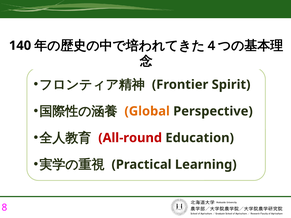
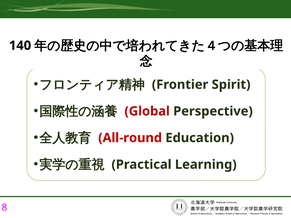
Global colour: orange -> red (147, 111)
